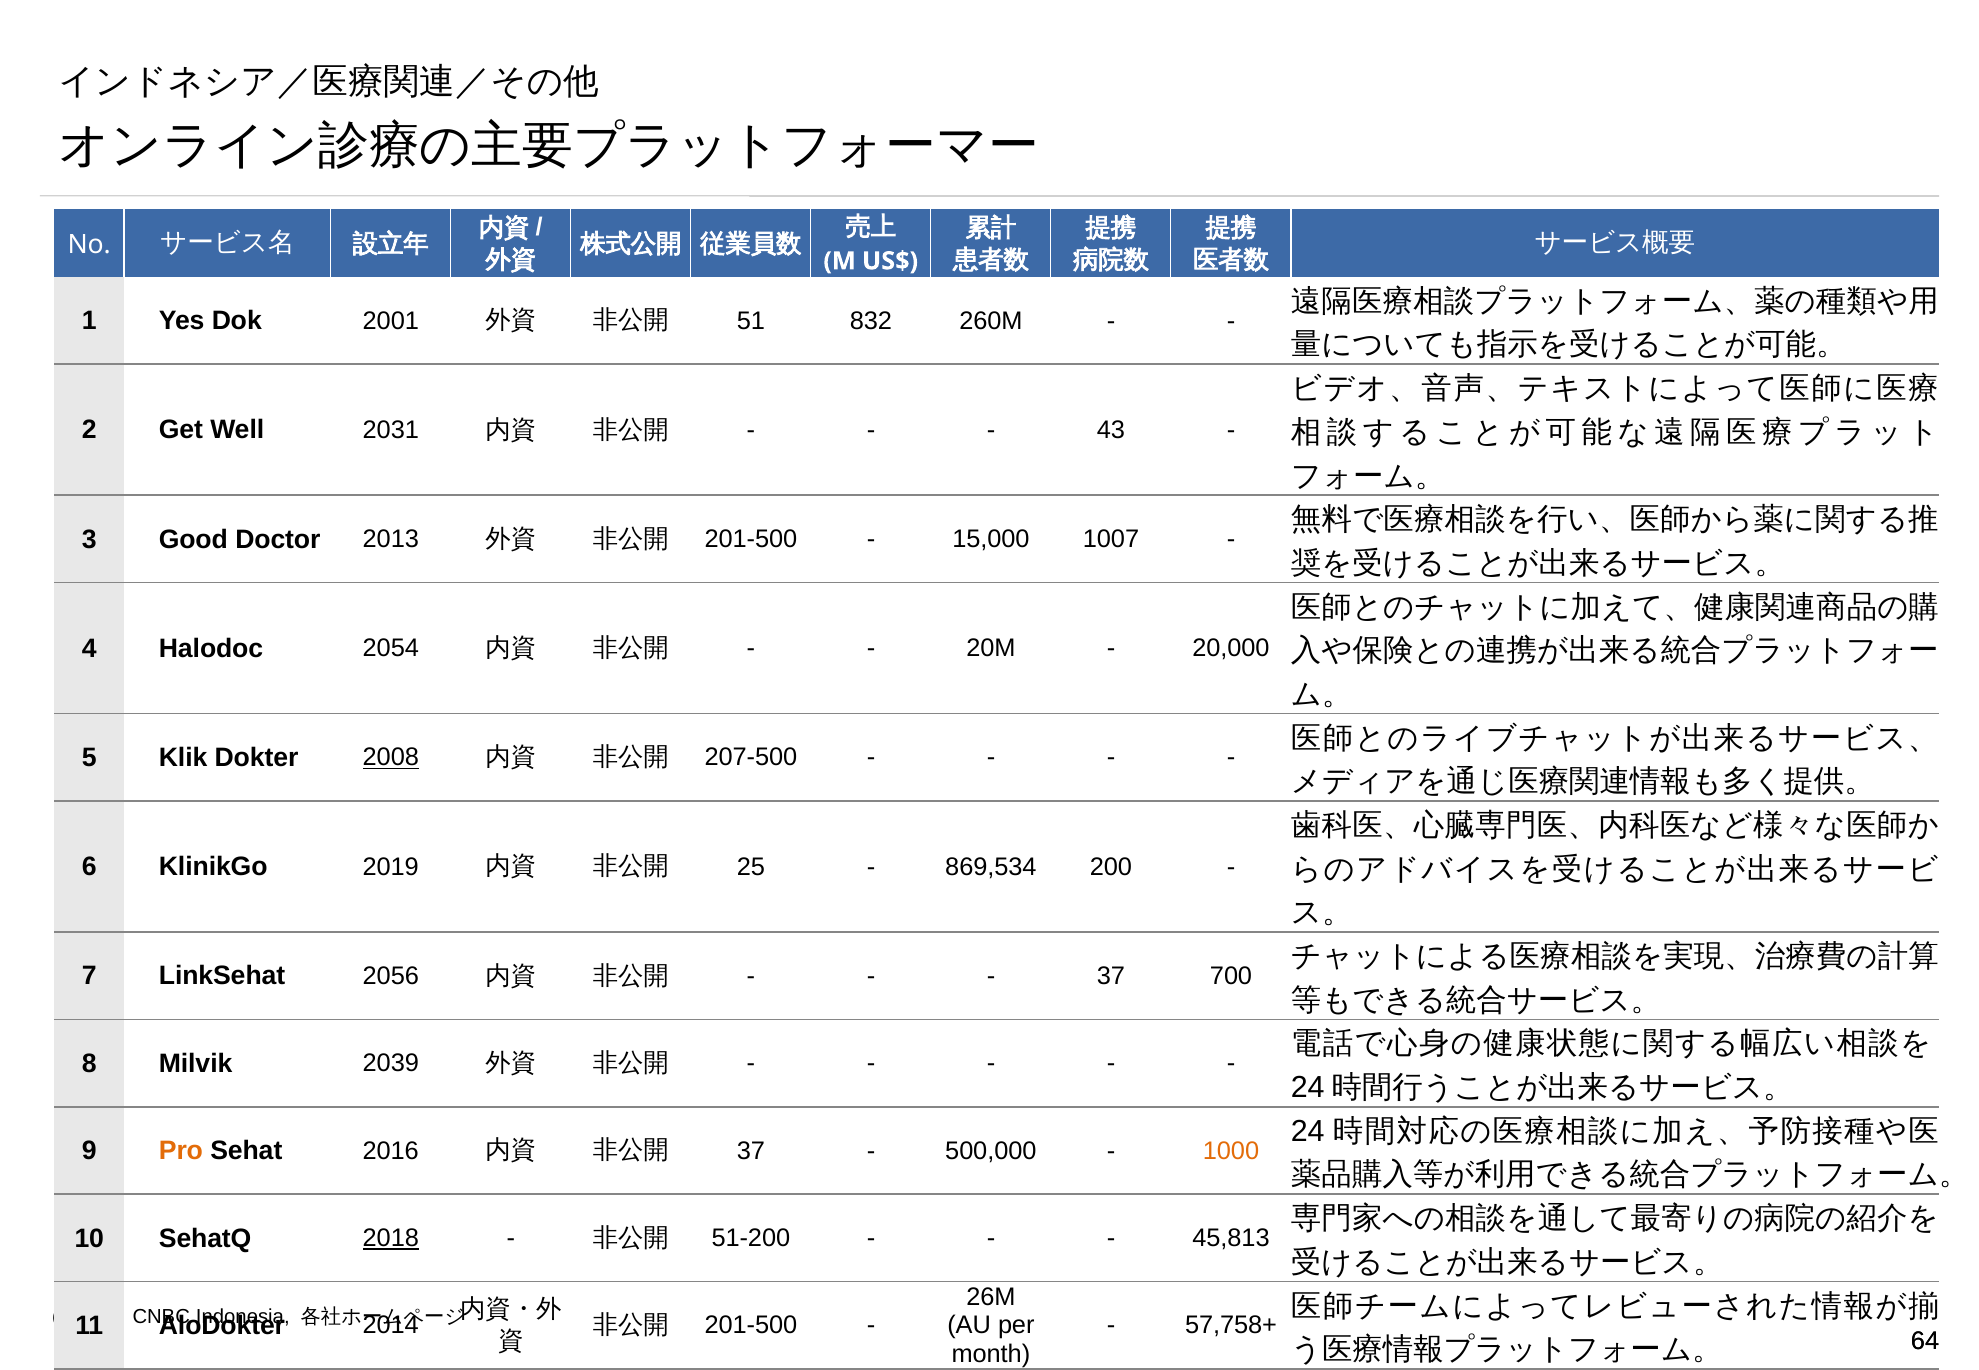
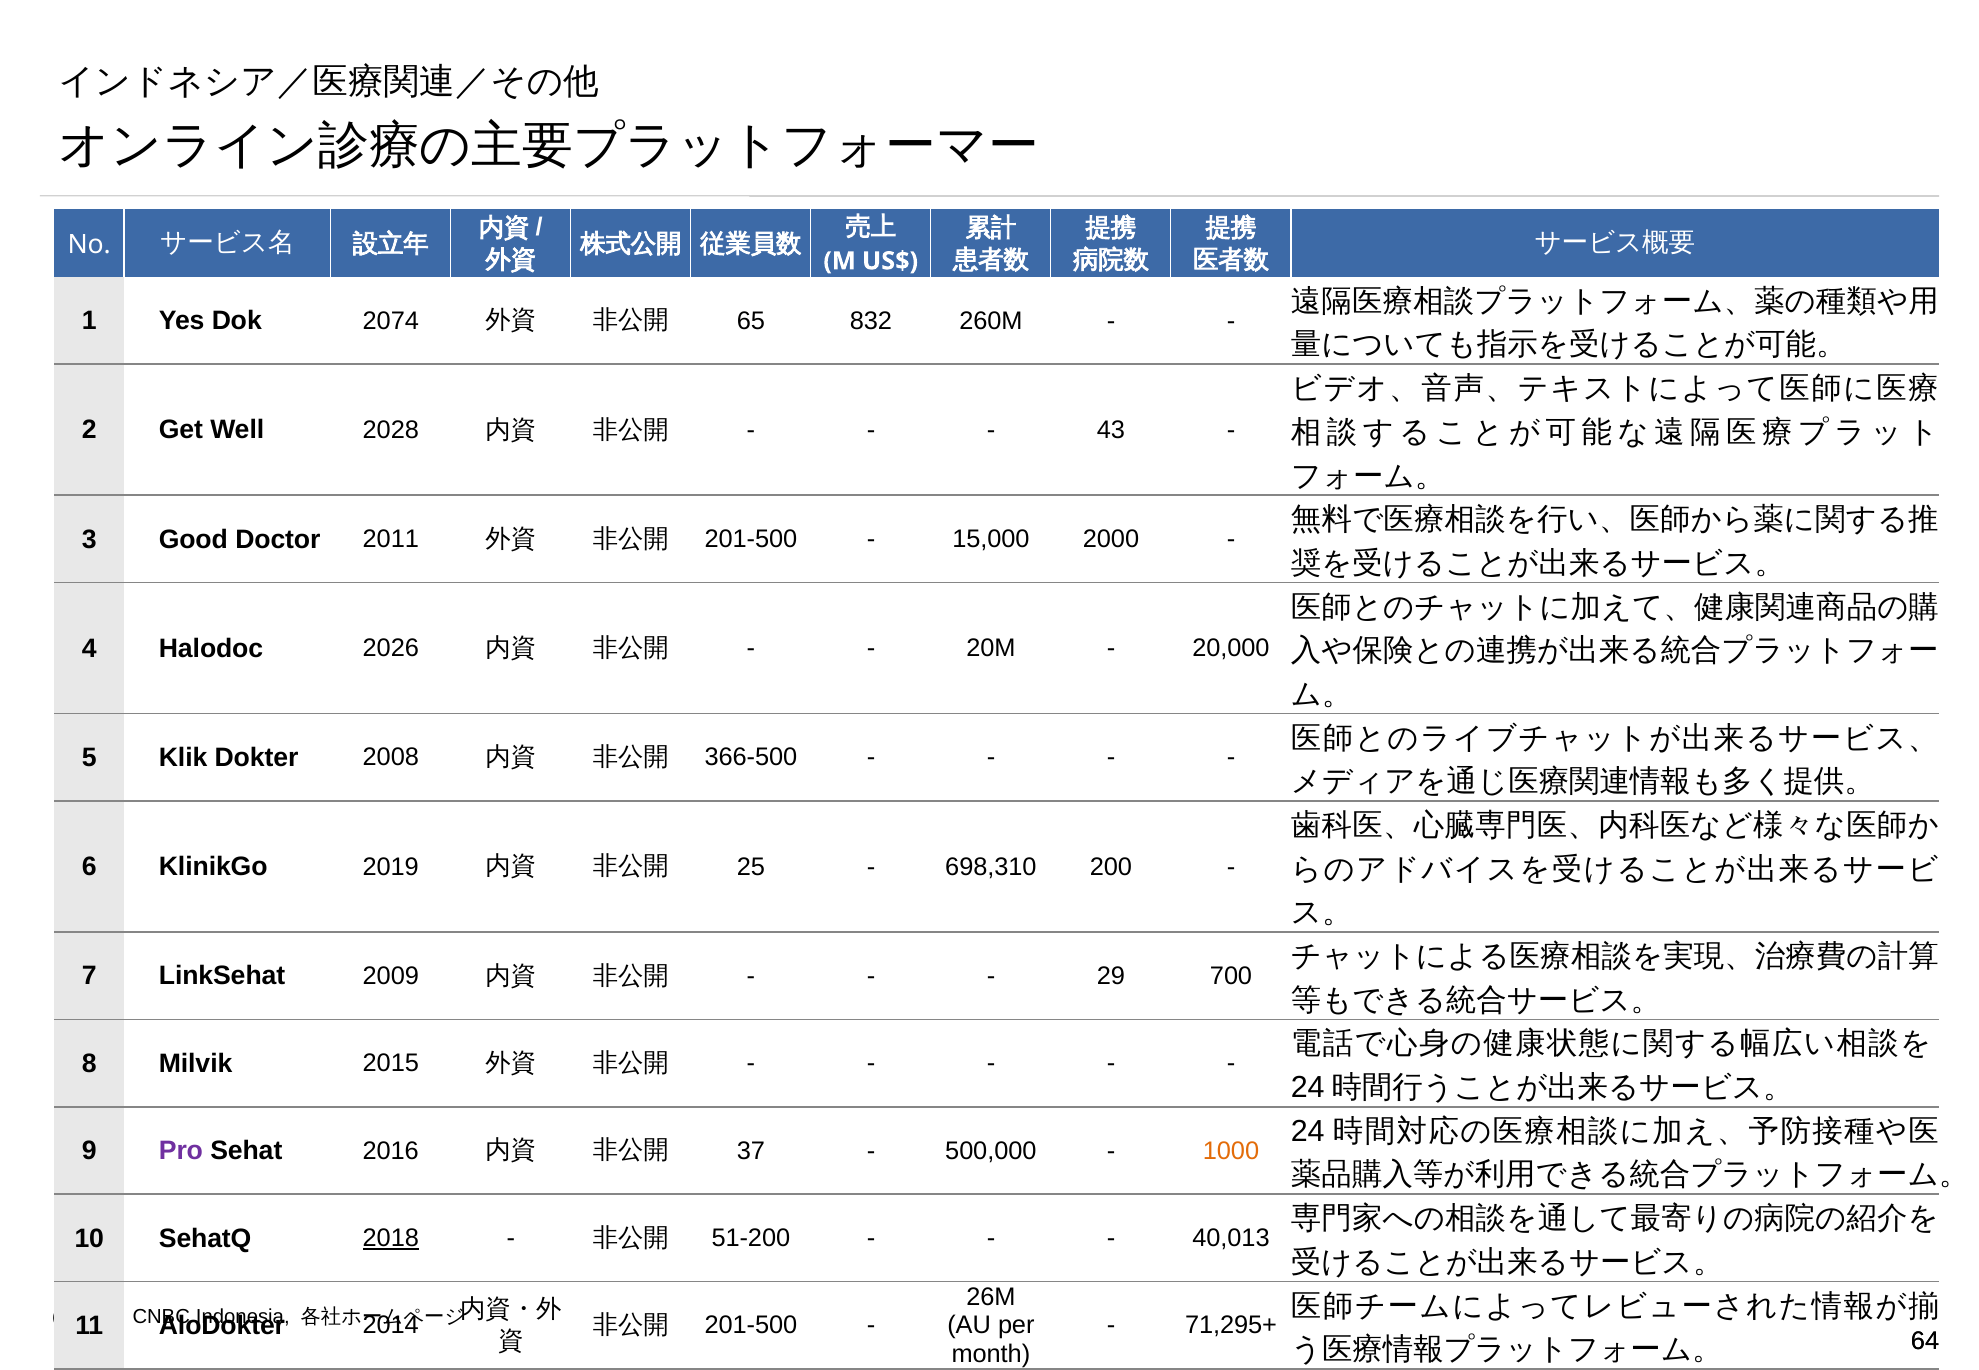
2001: 2001 -> 2074 (391, 321)
51: 51 -> 65 (751, 321)
2031: 2031 -> 2028 (391, 430)
2013: 2013 -> 2011 (391, 539)
1007: 1007 -> 2000 (1111, 539)
2054: 2054 -> 2026 (391, 648)
2008 underline: present -> none (391, 758)
207-500: 207-500 -> 366-500 (751, 758)
869,534: 869,534 -> 698,310 (991, 867)
2056: 2056 -> 2009 (391, 976)
37: 37 -> 29 (1111, 976)
2039: 2039 -> 2015 (391, 1063)
Pro colour: orange -> purple (181, 1151)
45,813: 45,813 -> 40,013 (1231, 1238)
57,758+: 57,758+ -> 71,295+ (1231, 1326)
